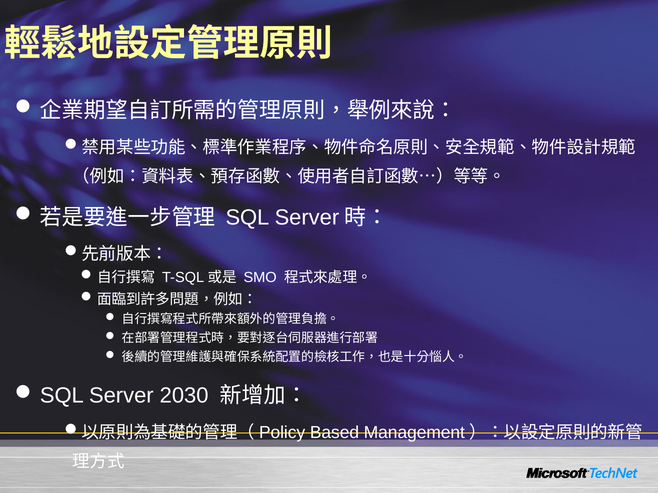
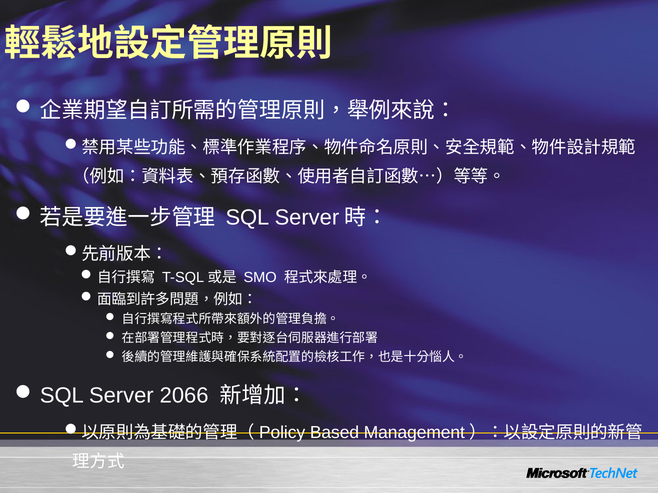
2030: 2030 -> 2066 (184, 396)
